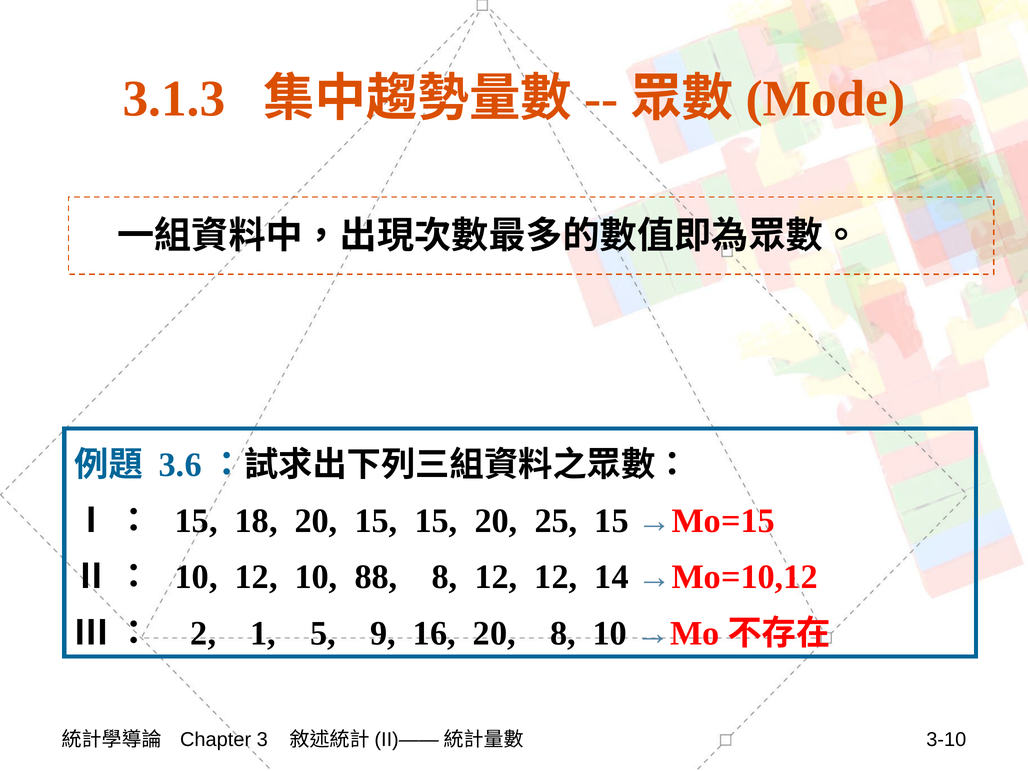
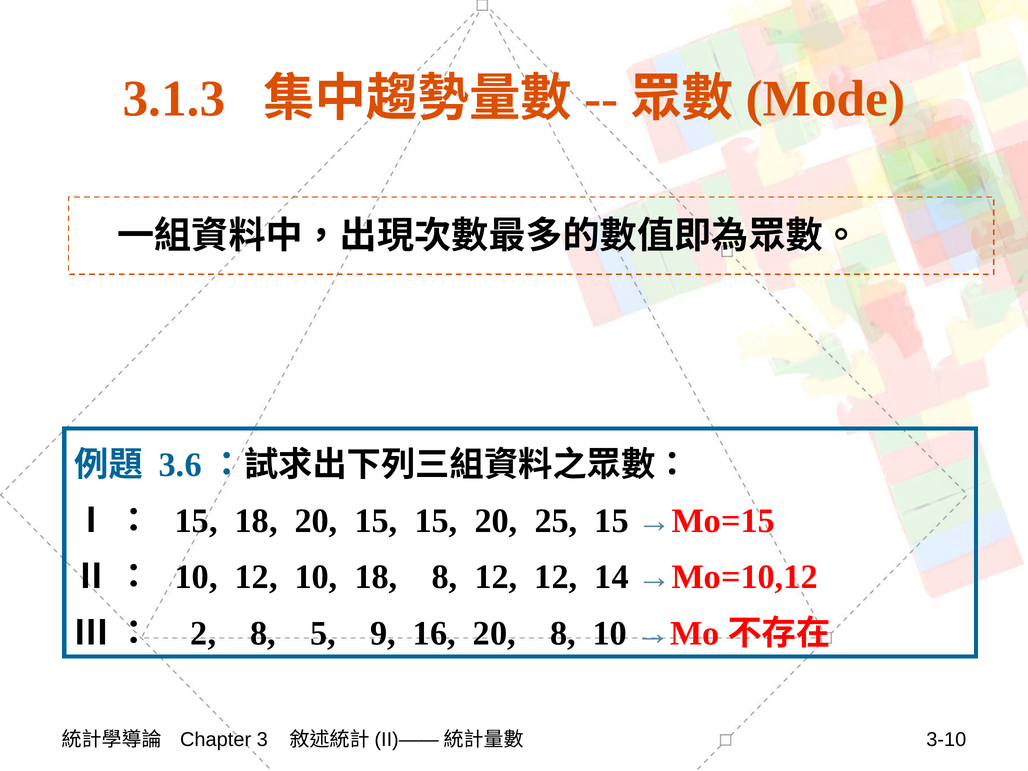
10 88: 88 -> 18 (376, 577)
2 1: 1 -> 8 (263, 633)
